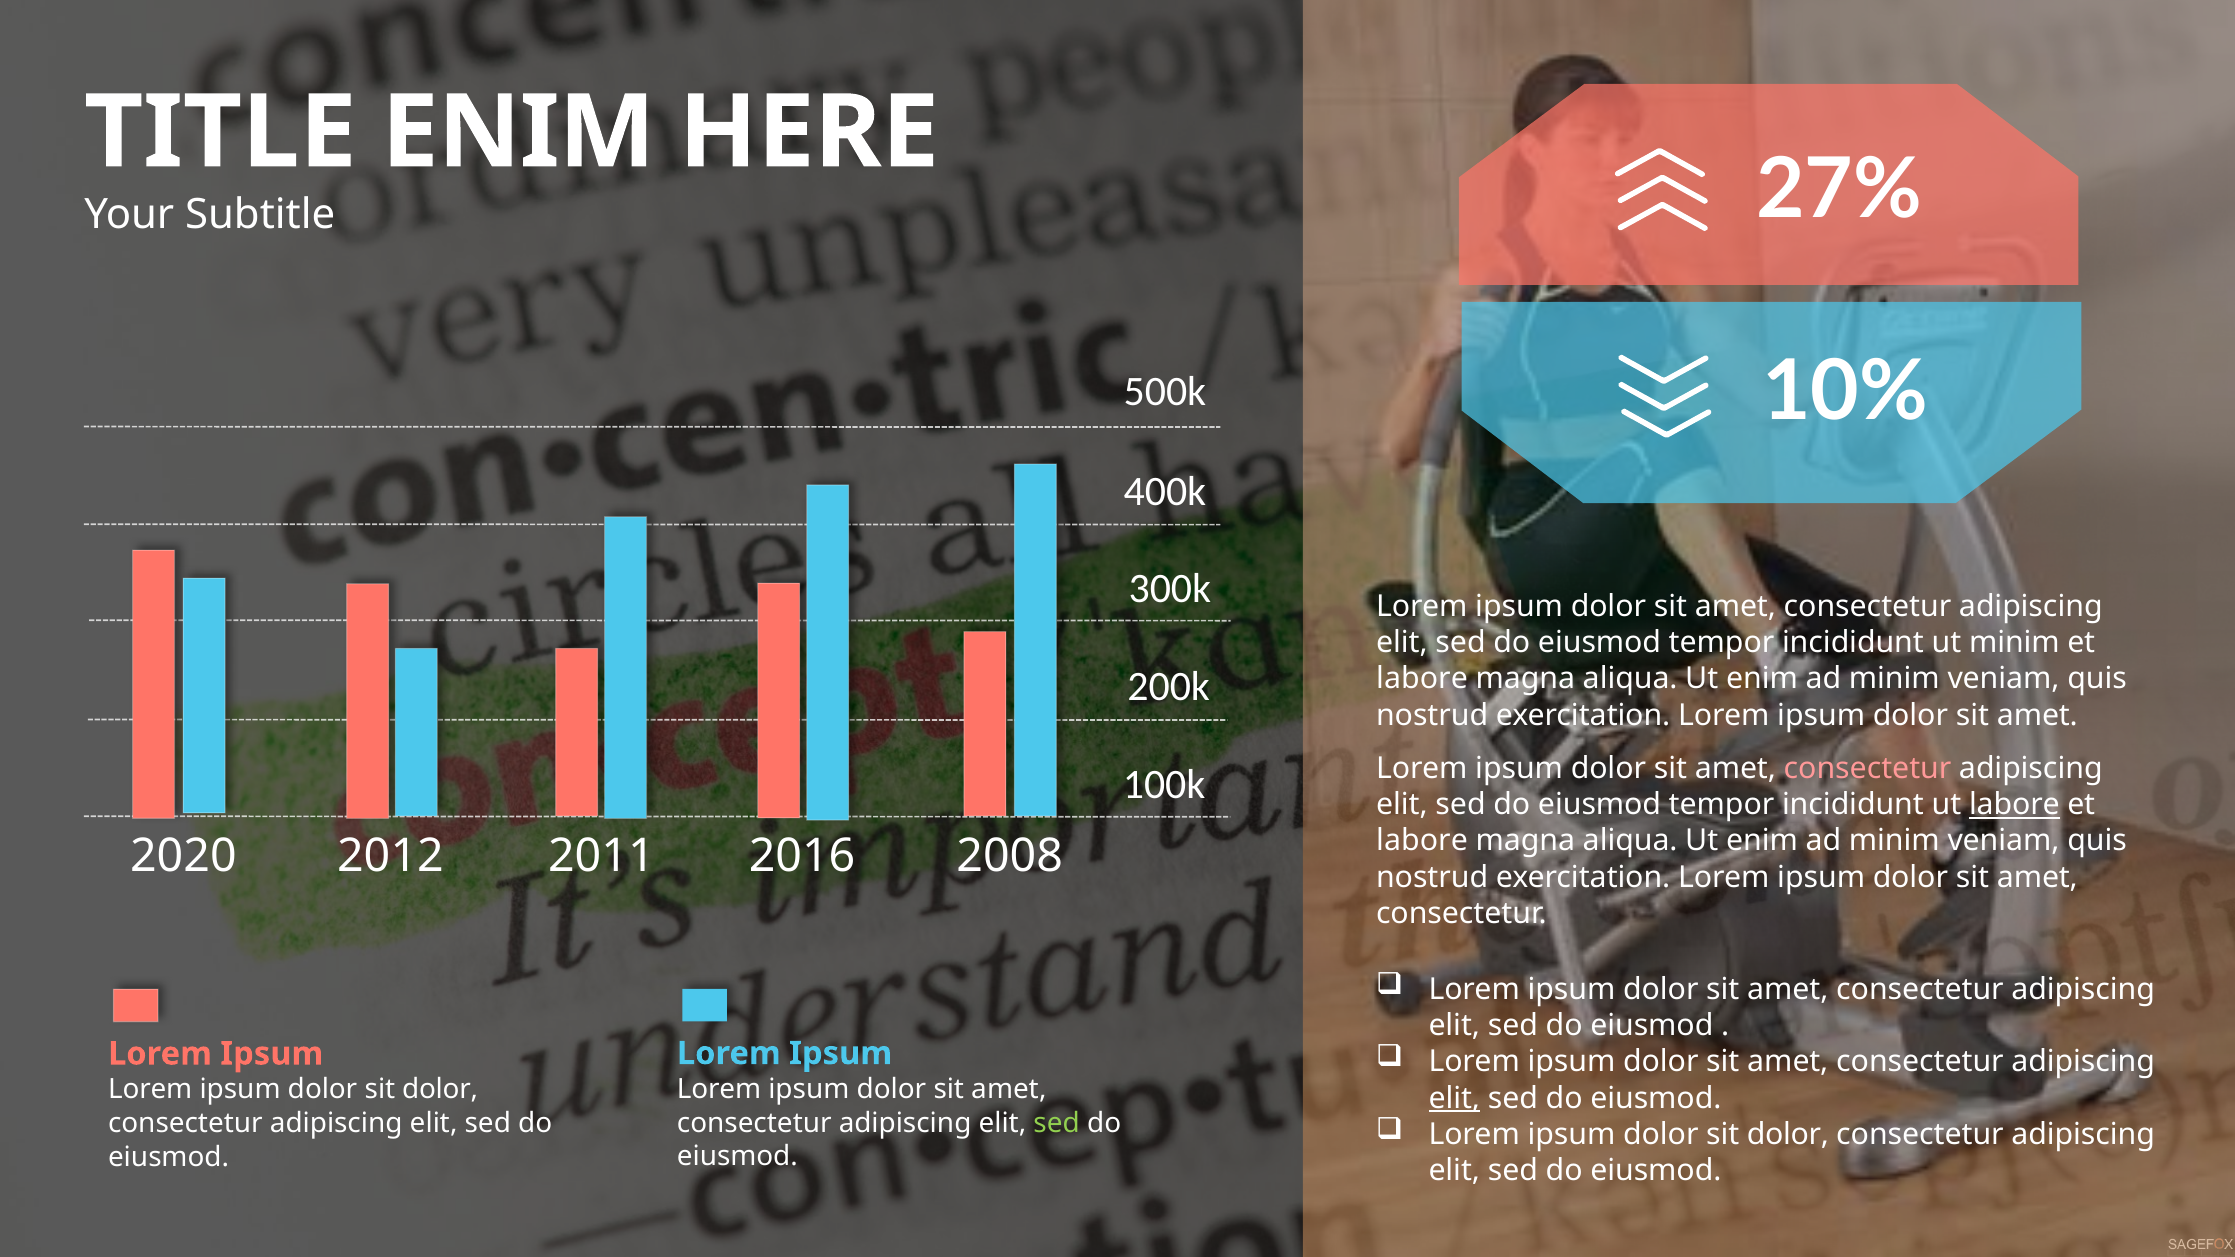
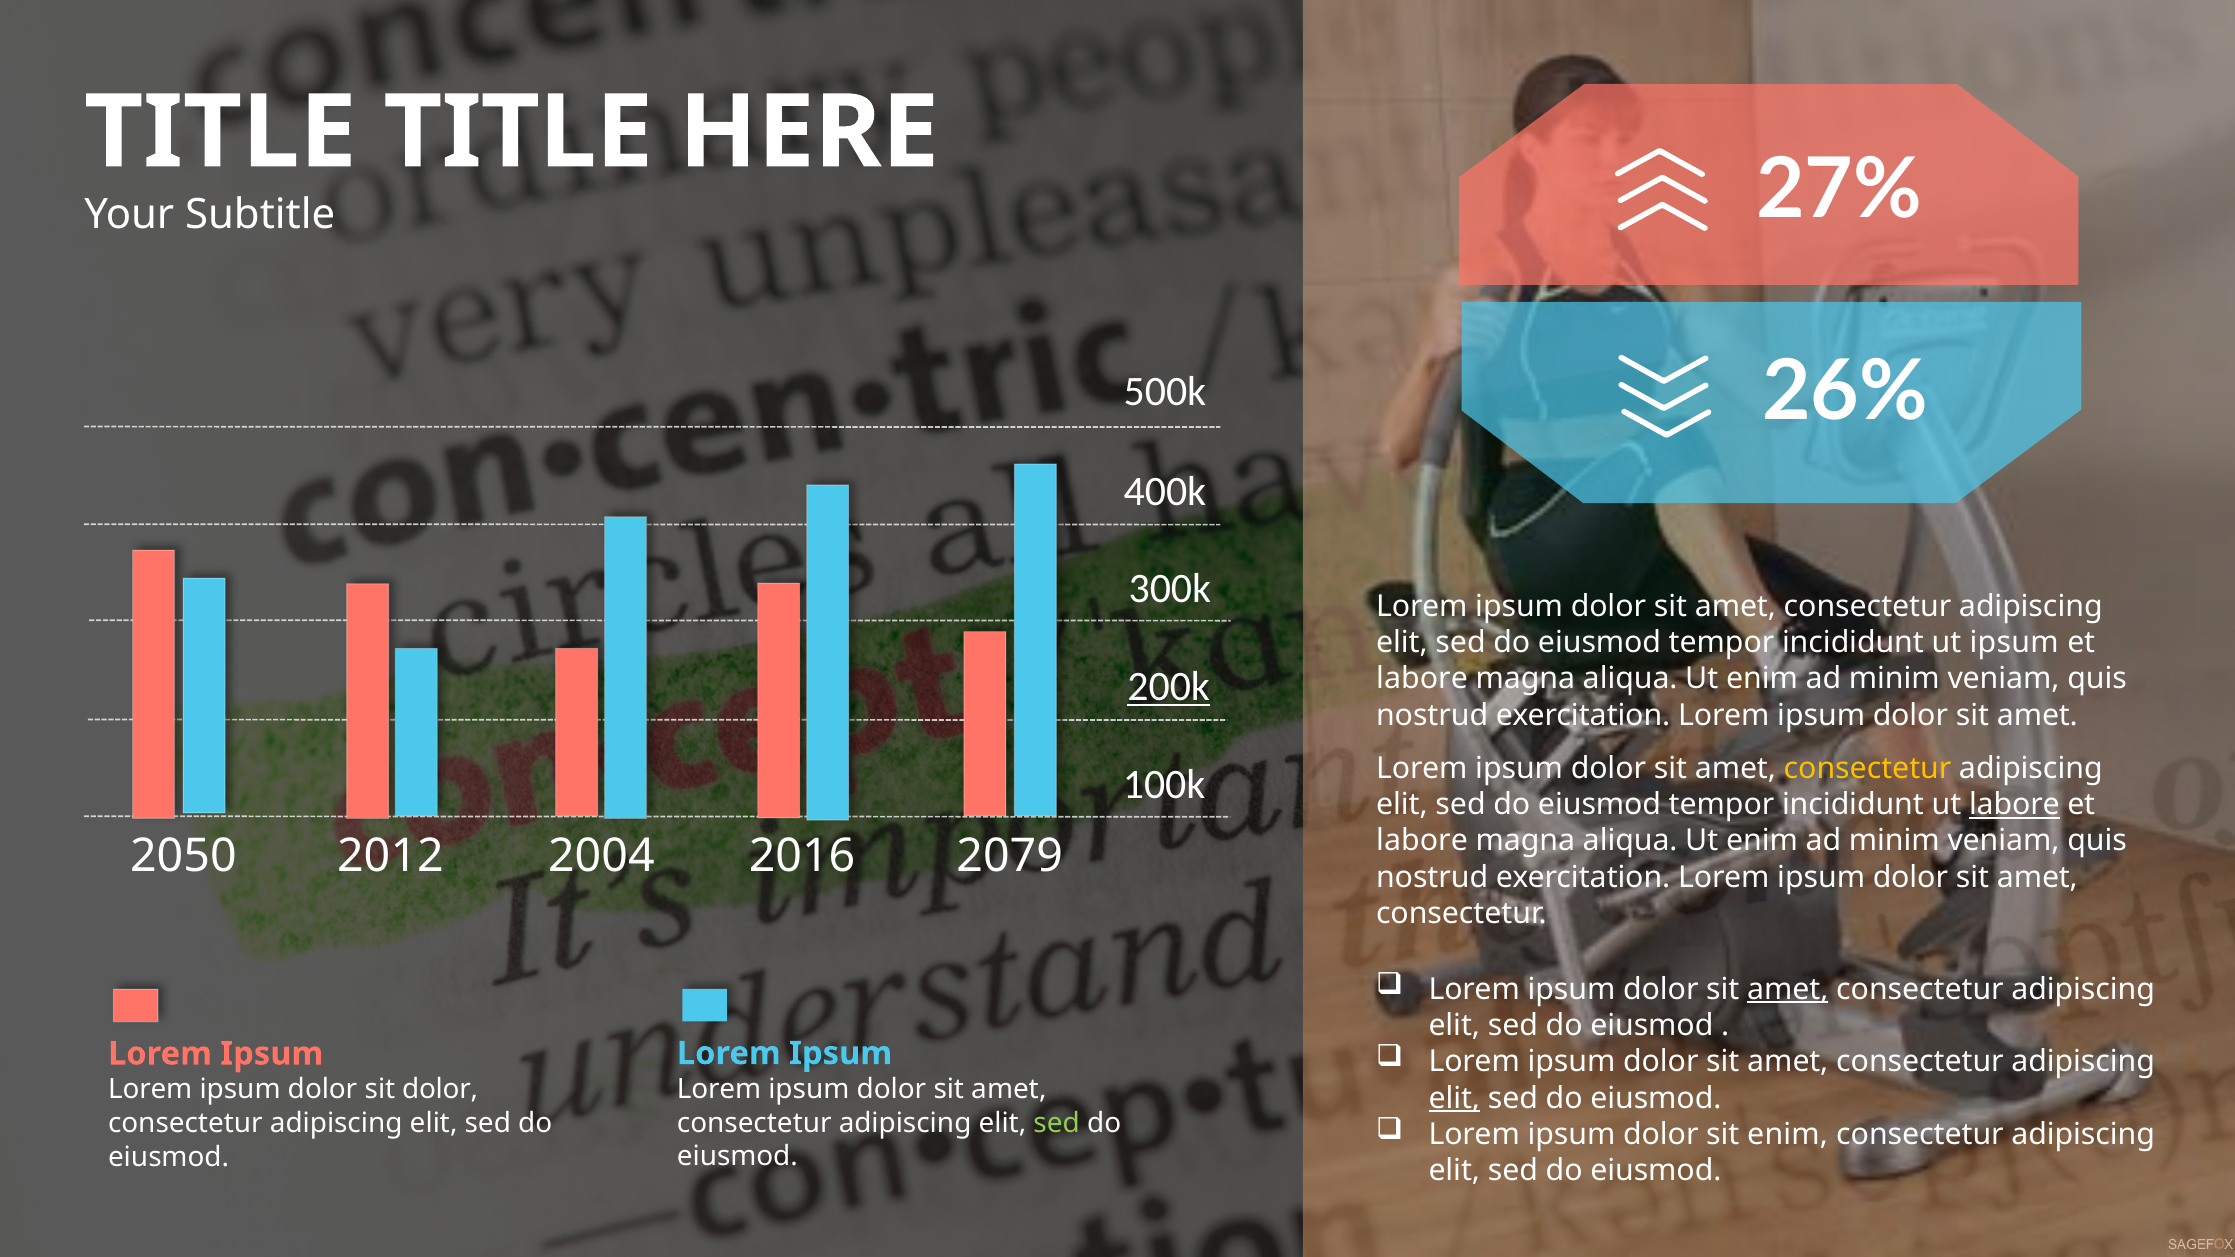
ENIM: ENIM -> TITLE (518, 133)
10%: 10% -> 26% (1845, 392)
ut minim: minim -> ipsum (2014, 643)
200k underline: none -> present (1169, 687)
consectetur colour: pink -> yellow (1868, 768)
2020: 2020 -> 2050 (183, 857)
2011: 2011 -> 2004 (601, 857)
2008: 2008 -> 2079 (1010, 856)
amet underline: none -> present (1788, 989)
dolor: dolor -> enim (1788, 1135)
